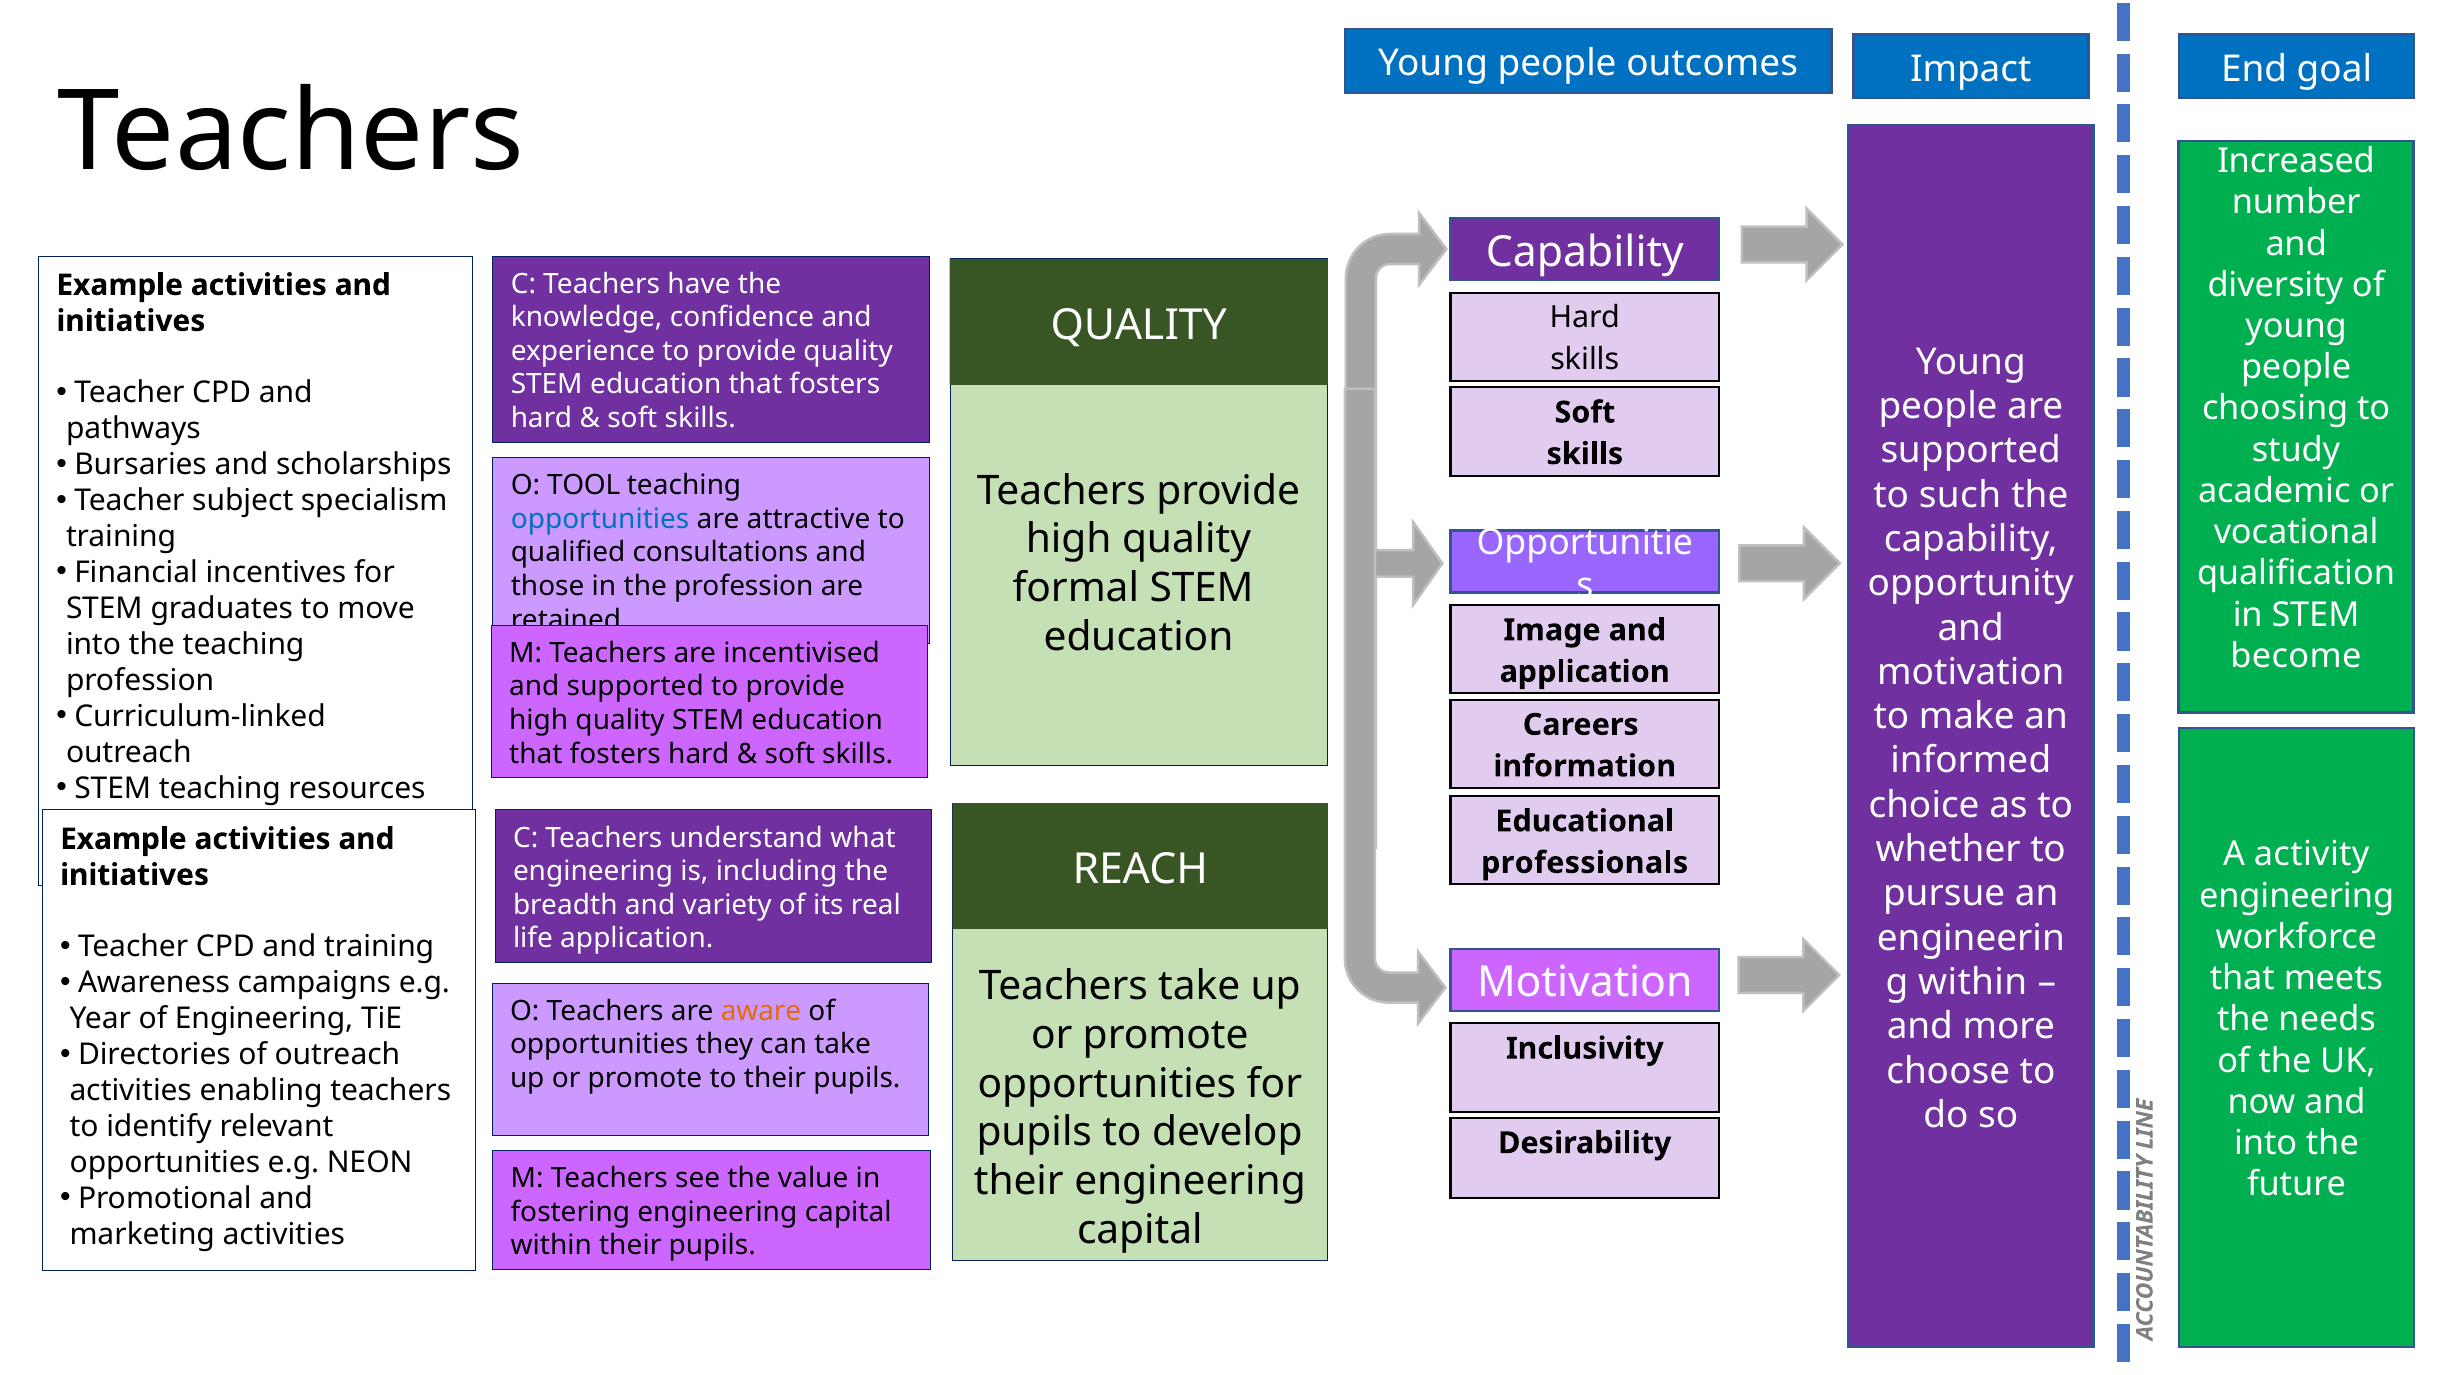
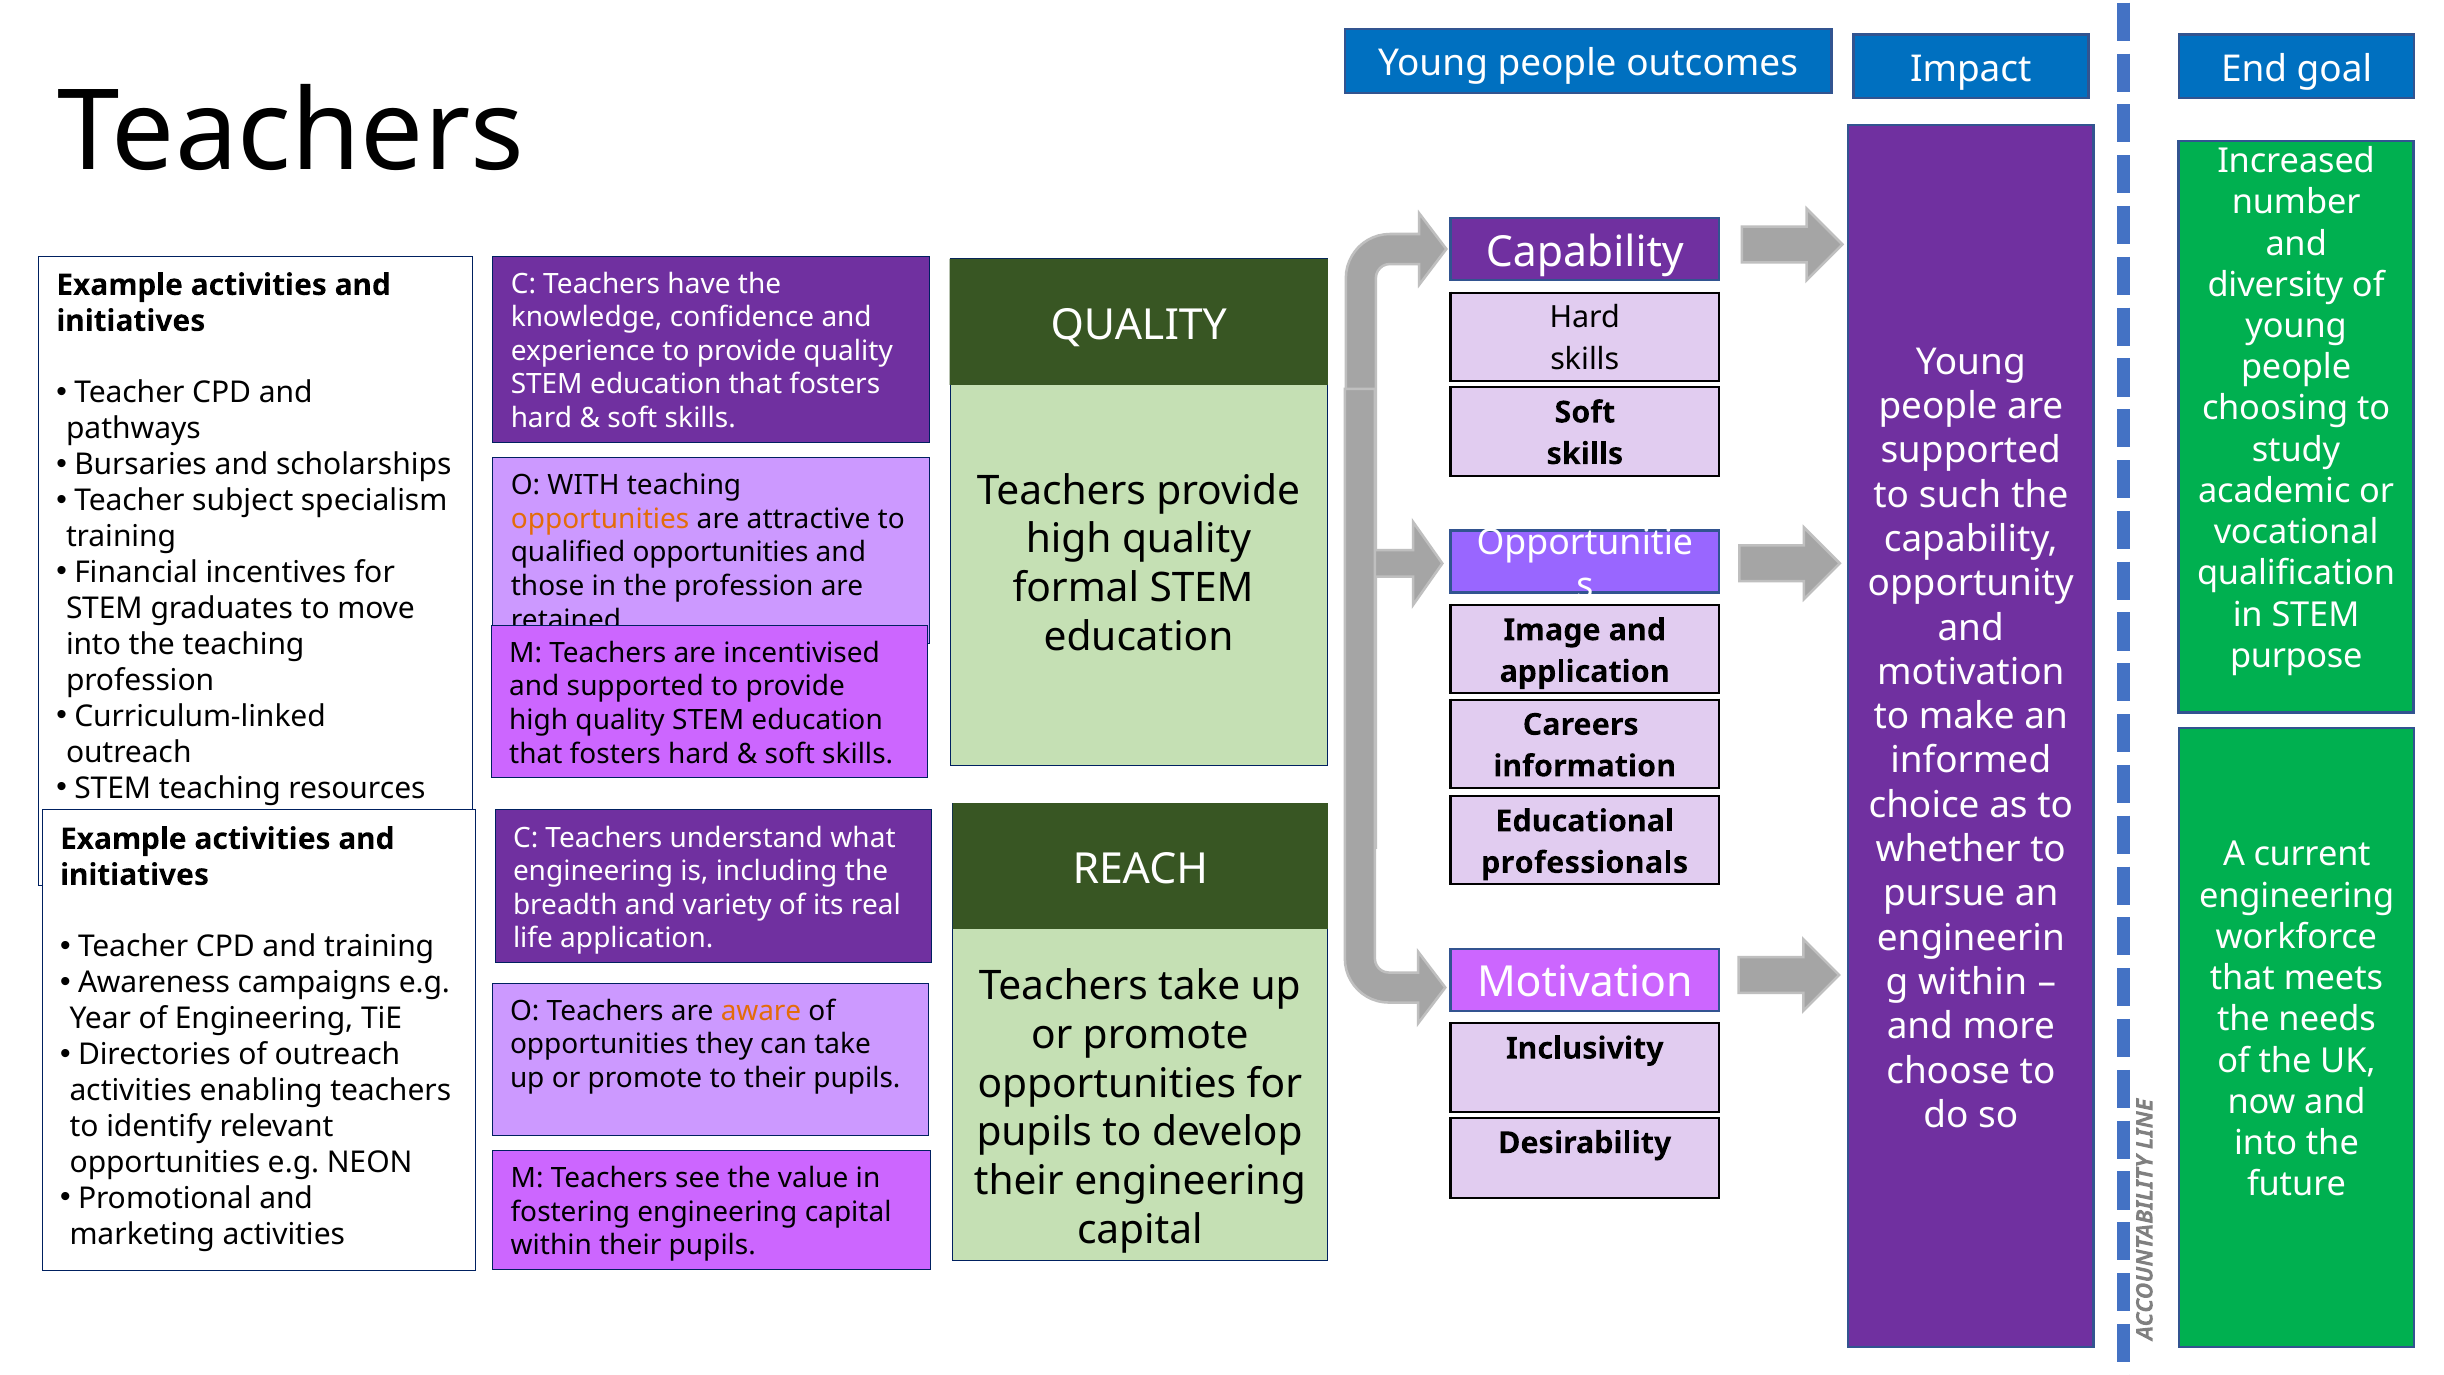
TOOL: TOOL -> WITH (583, 485)
opportunities colour: blue -> orange (600, 519)
qualified consultations: consultations -> opportunities (721, 553)
become: become -> purpose (2296, 656)
activity: activity -> current (2312, 854)
